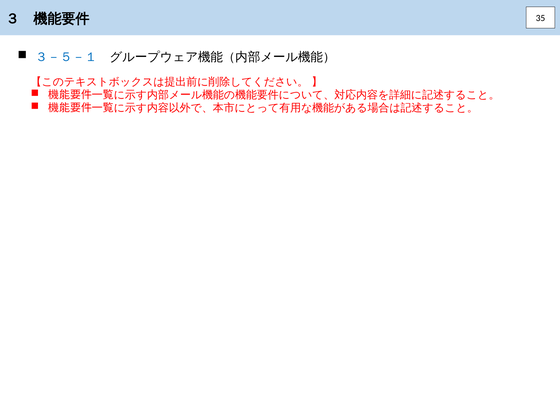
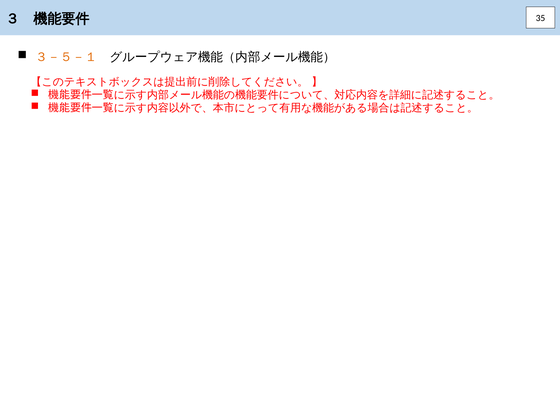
３－５－１ colour: blue -> orange (66, 57)
